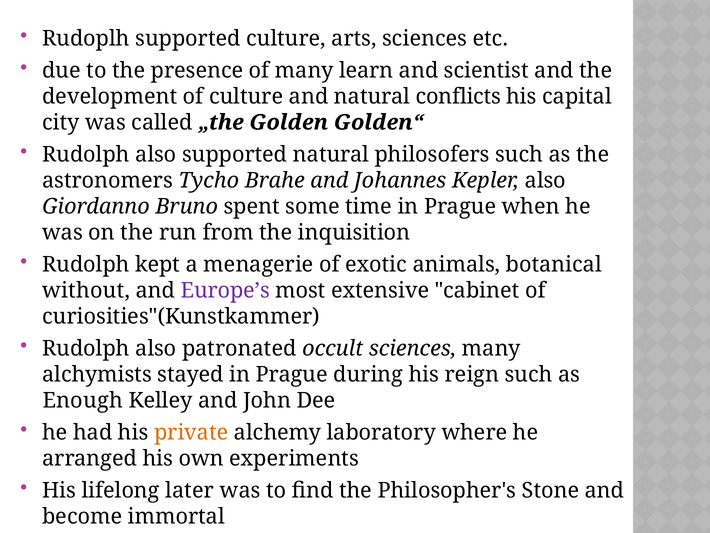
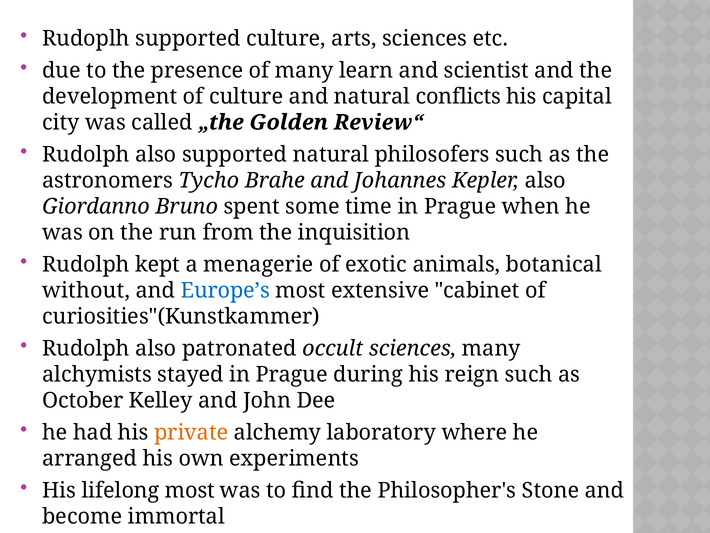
Golden“: Golden“ -> Review“ (378, 122)
Europe’s colour: purple -> blue (225, 290)
Enough: Enough -> October (83, 400)
lifelong later: later -> most (190, 490)
